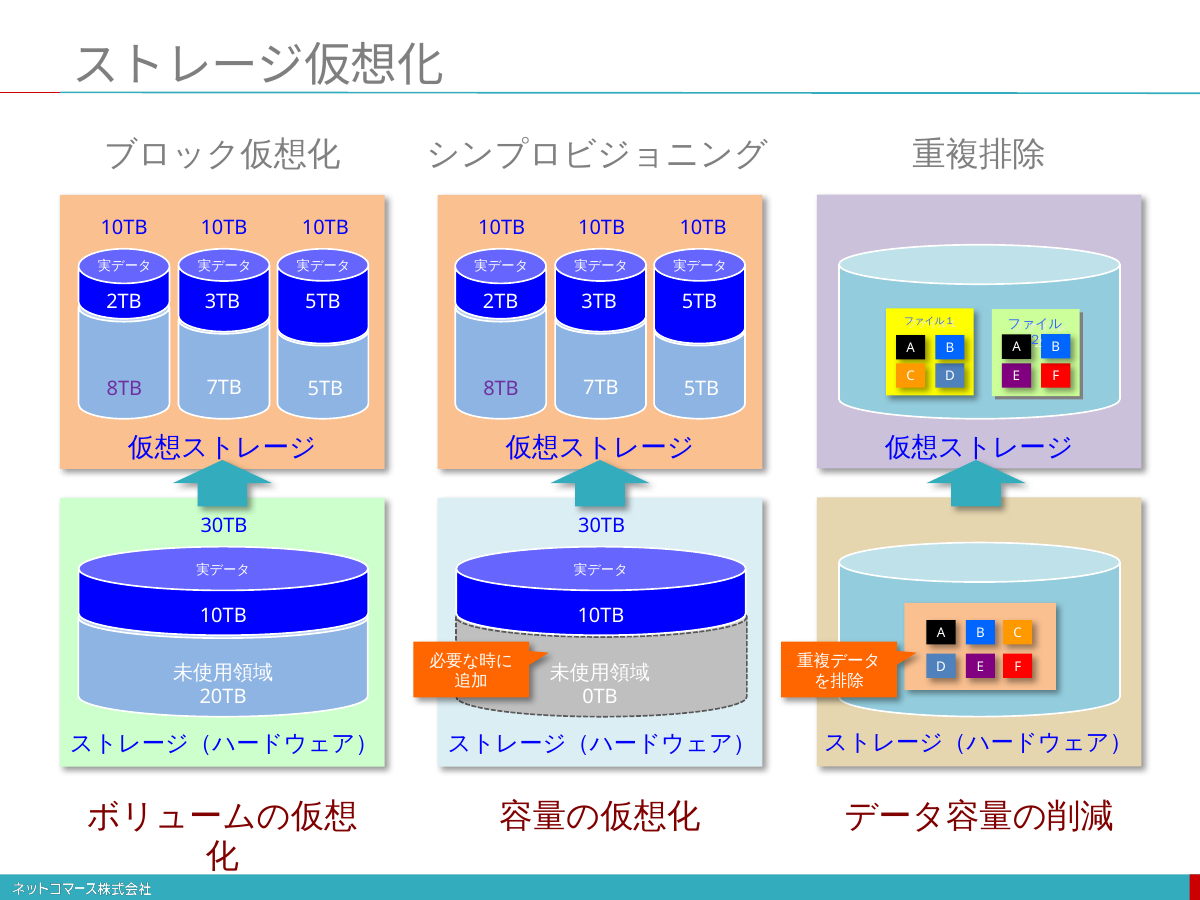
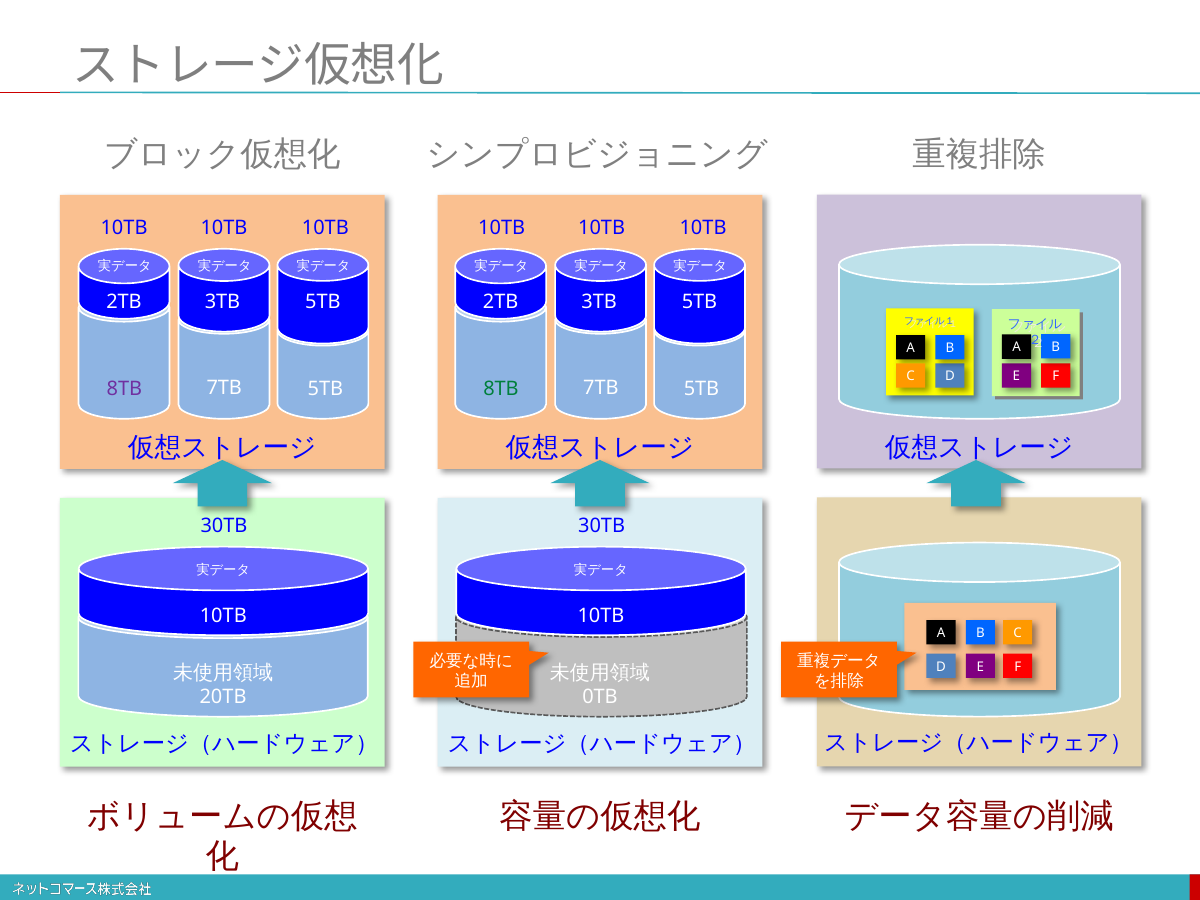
8TB colour: purple -> green (501, 389)
